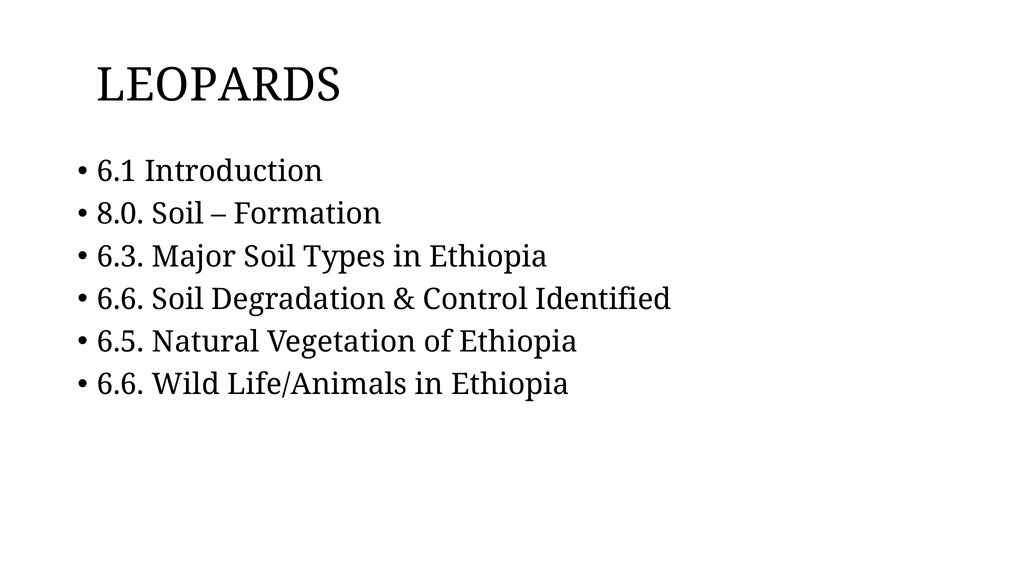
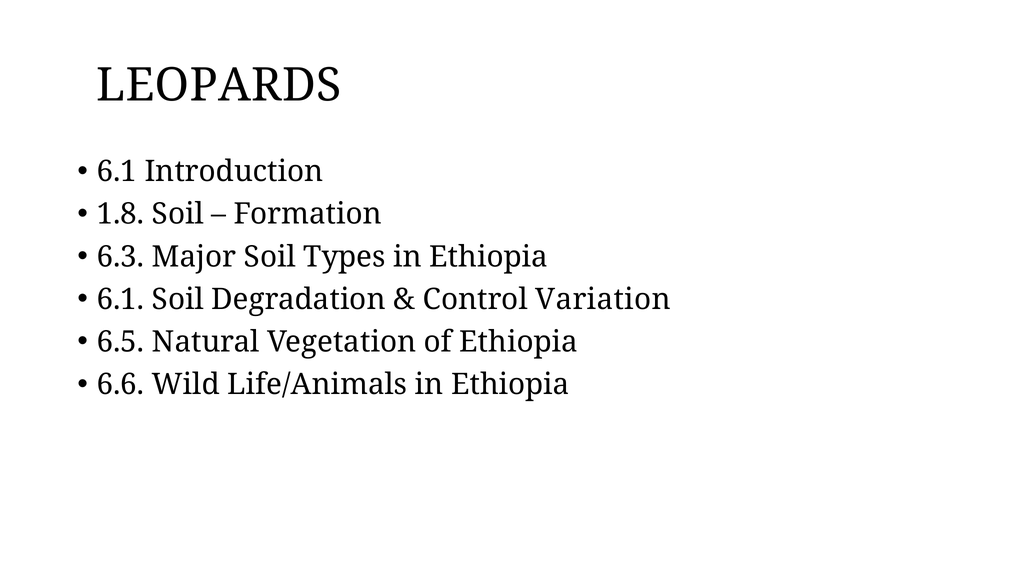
8.0: 8.0 -> 1.8 (120, 214)
6.6: 6.6 -> 6.1 (120, 300)
Identified: Identified -> Variation (603, 300)
